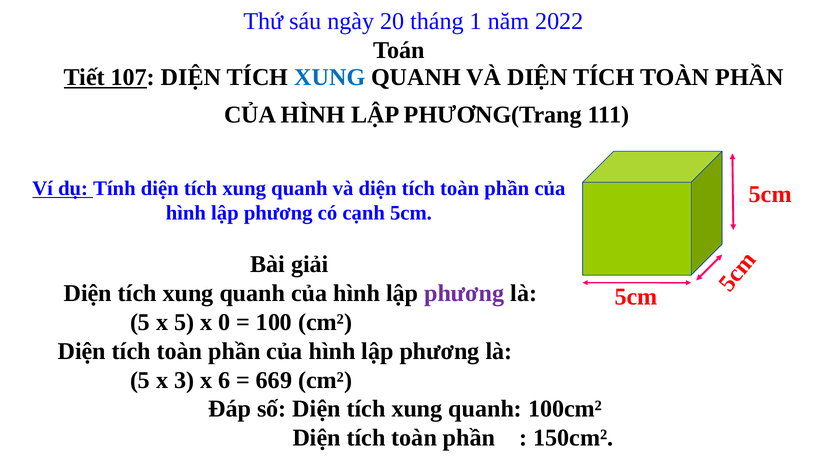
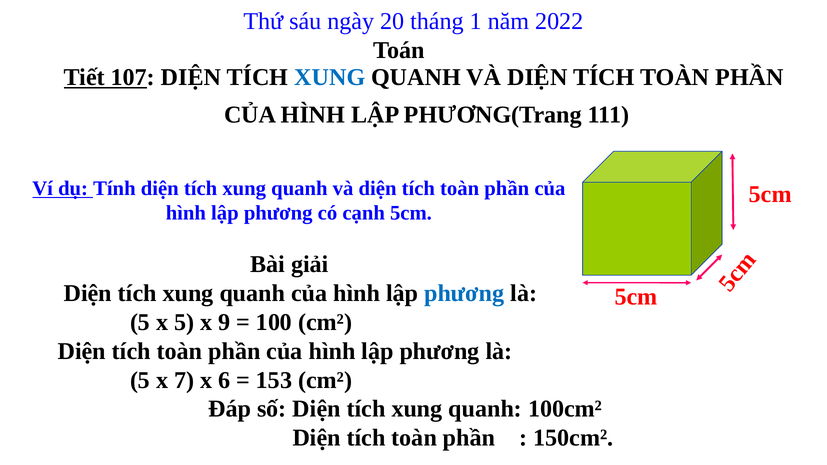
phương colour: purple -> blue (464, 293)
0: 0 -> 9 (224, 322)
3: 3 -> 7 (184, 380)
669: 669 -> 153 (274, 380)
